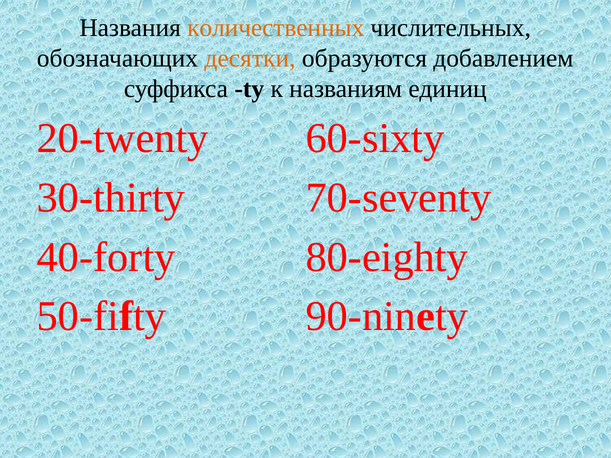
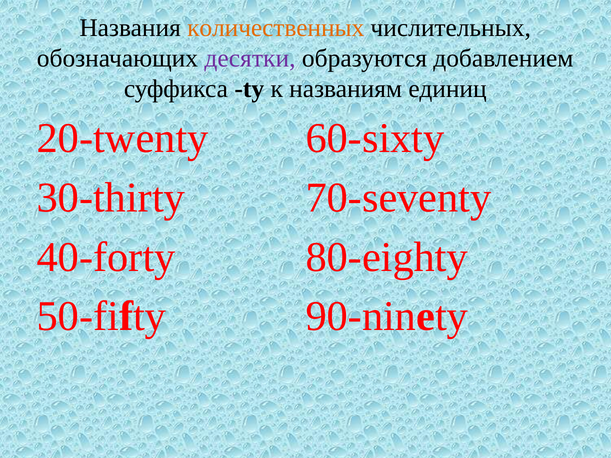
десятки colour: orange -> purple (250, 58)
